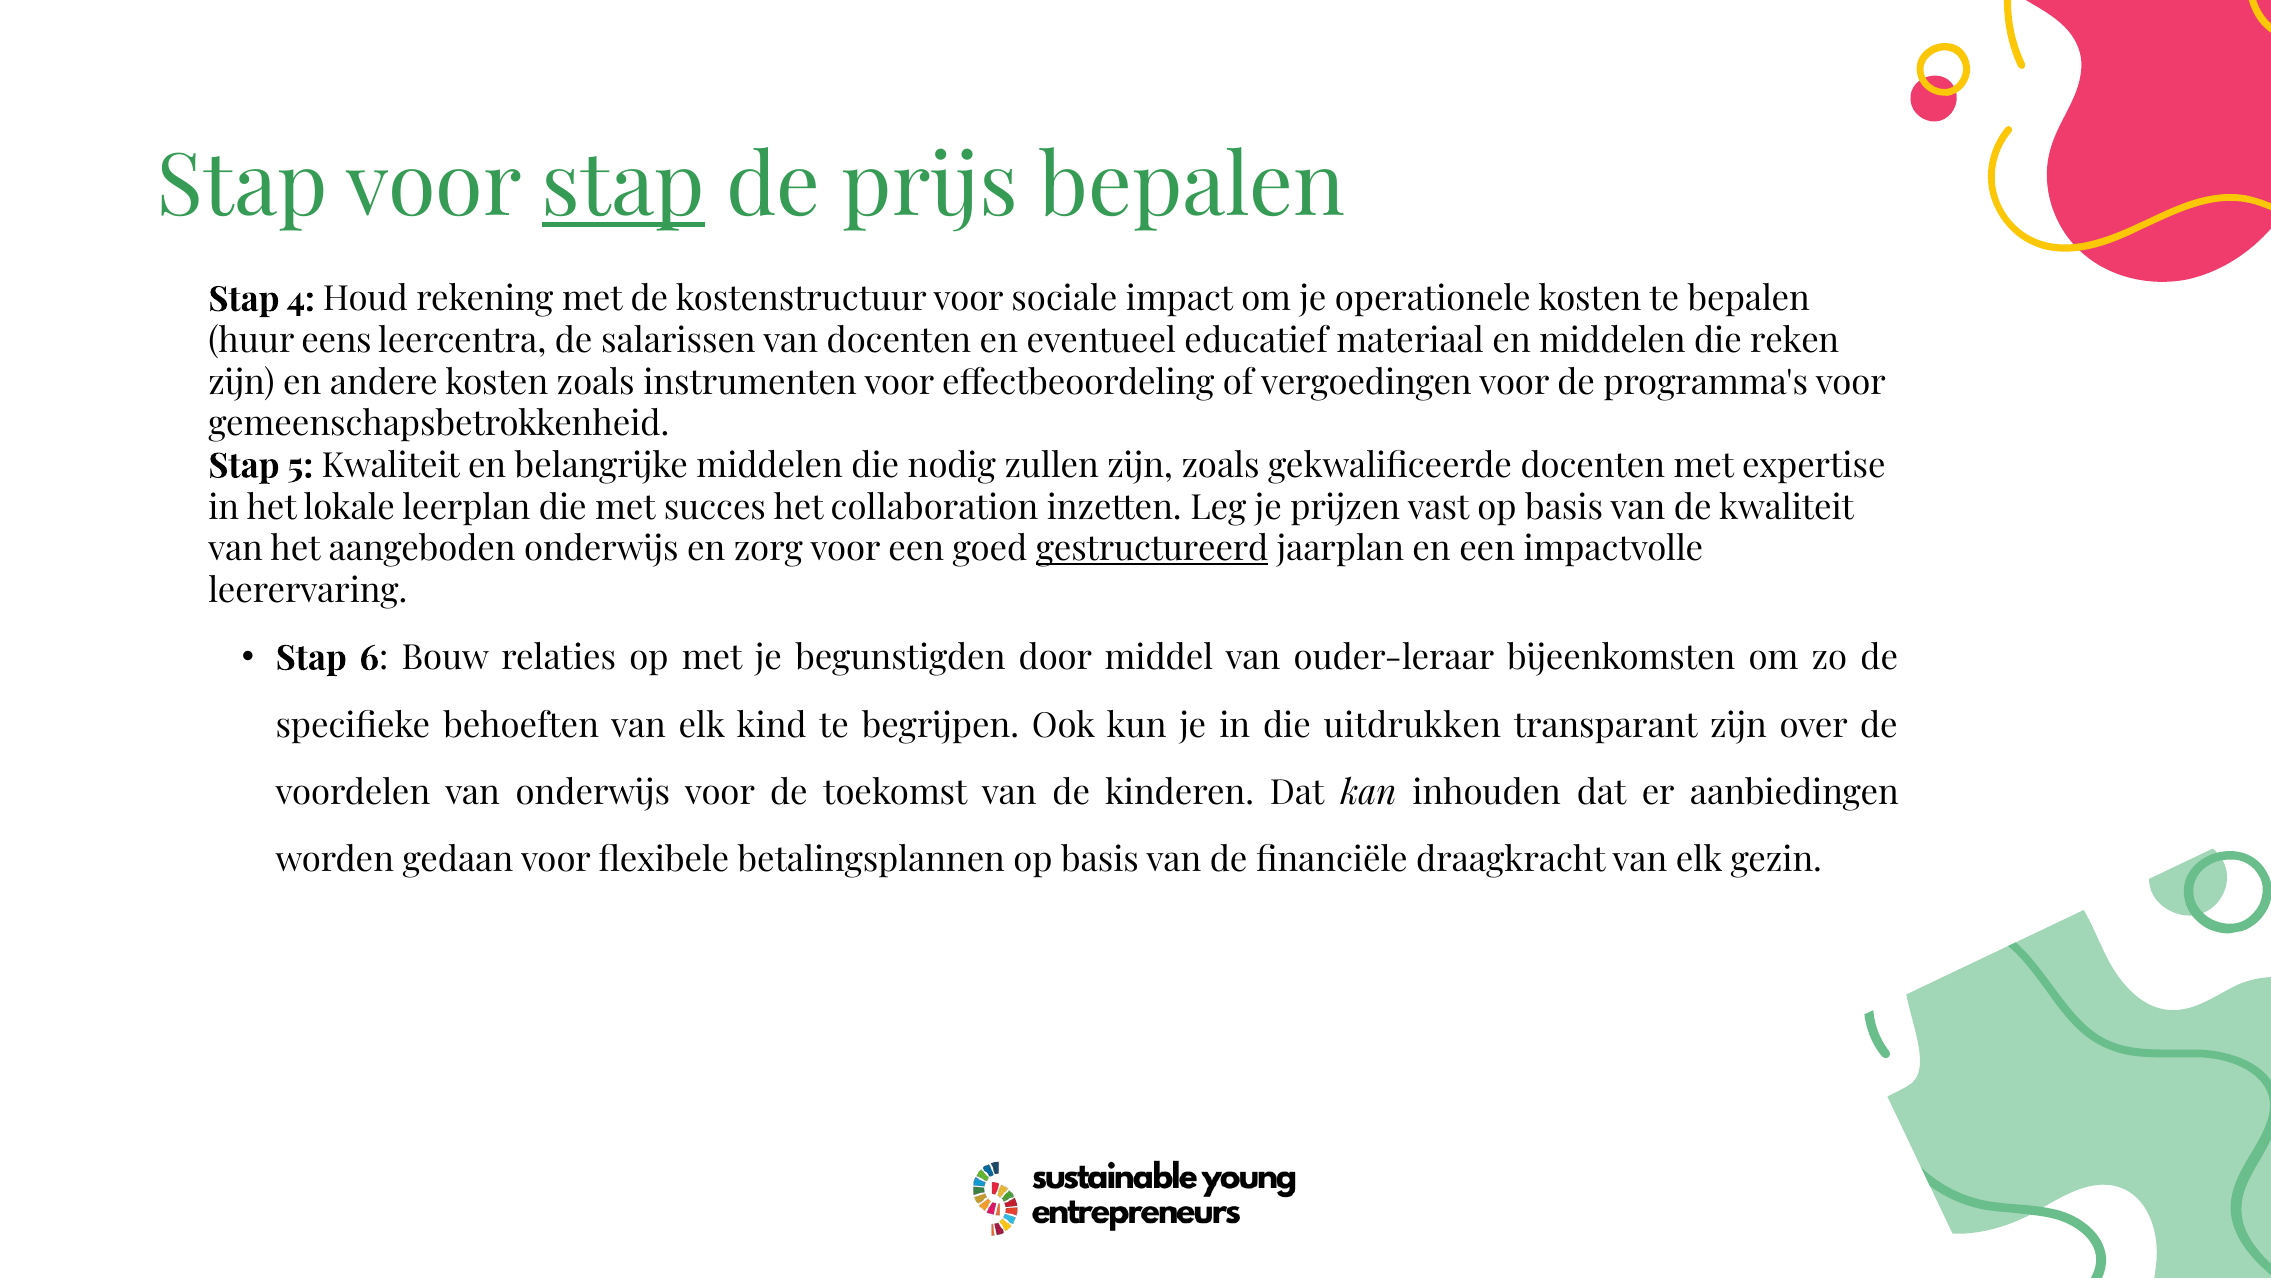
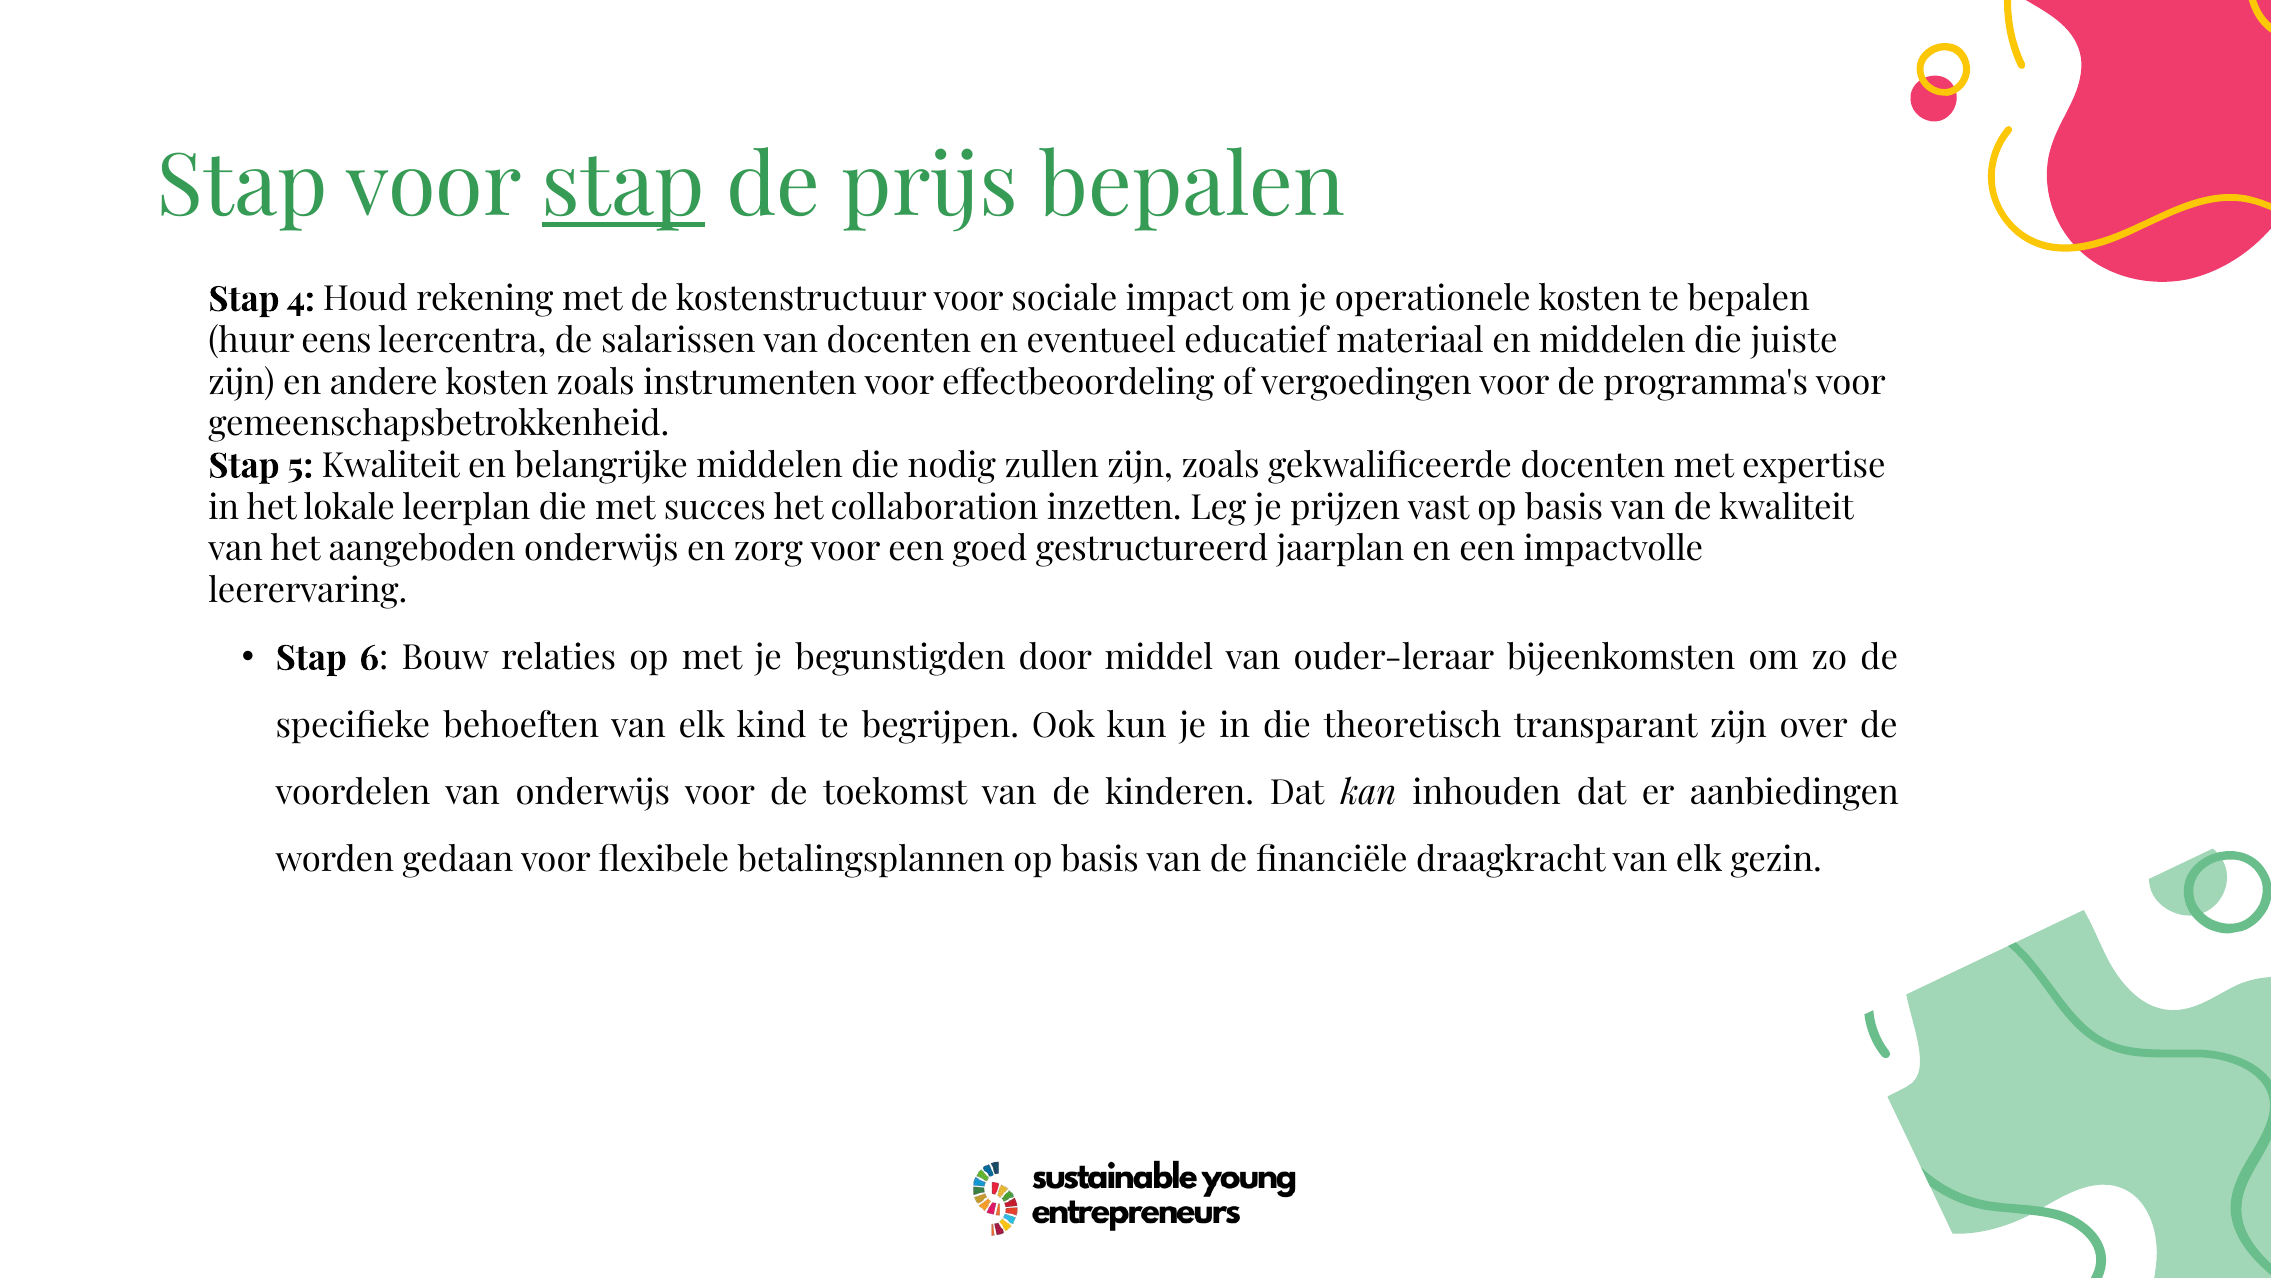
reken: reken -> juiste (1794, 341)
gestructureerd underline: present -> none (1152, 549)
uitdrukken: uitdrukken -> theoretisch (1412, 725)
